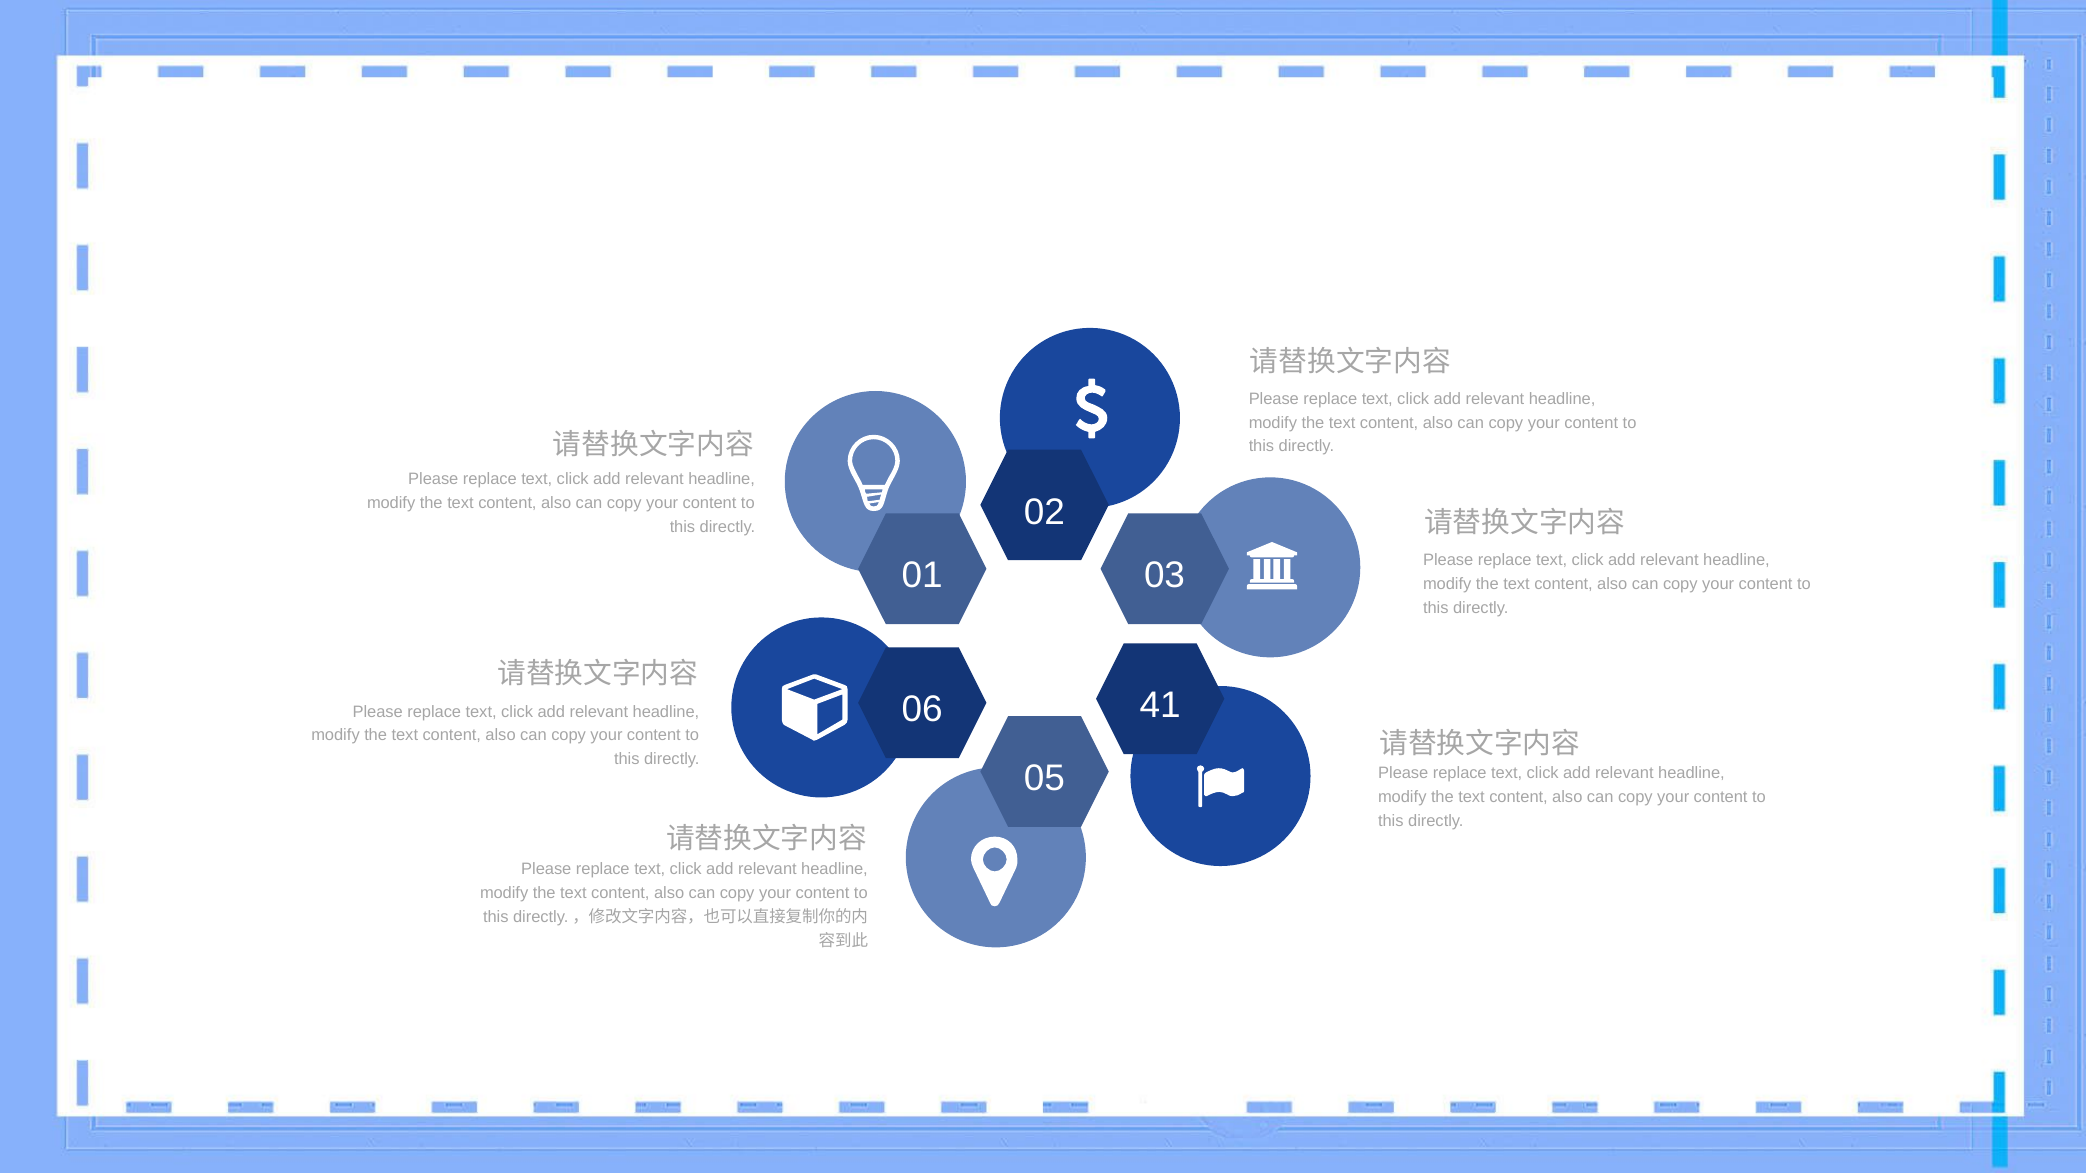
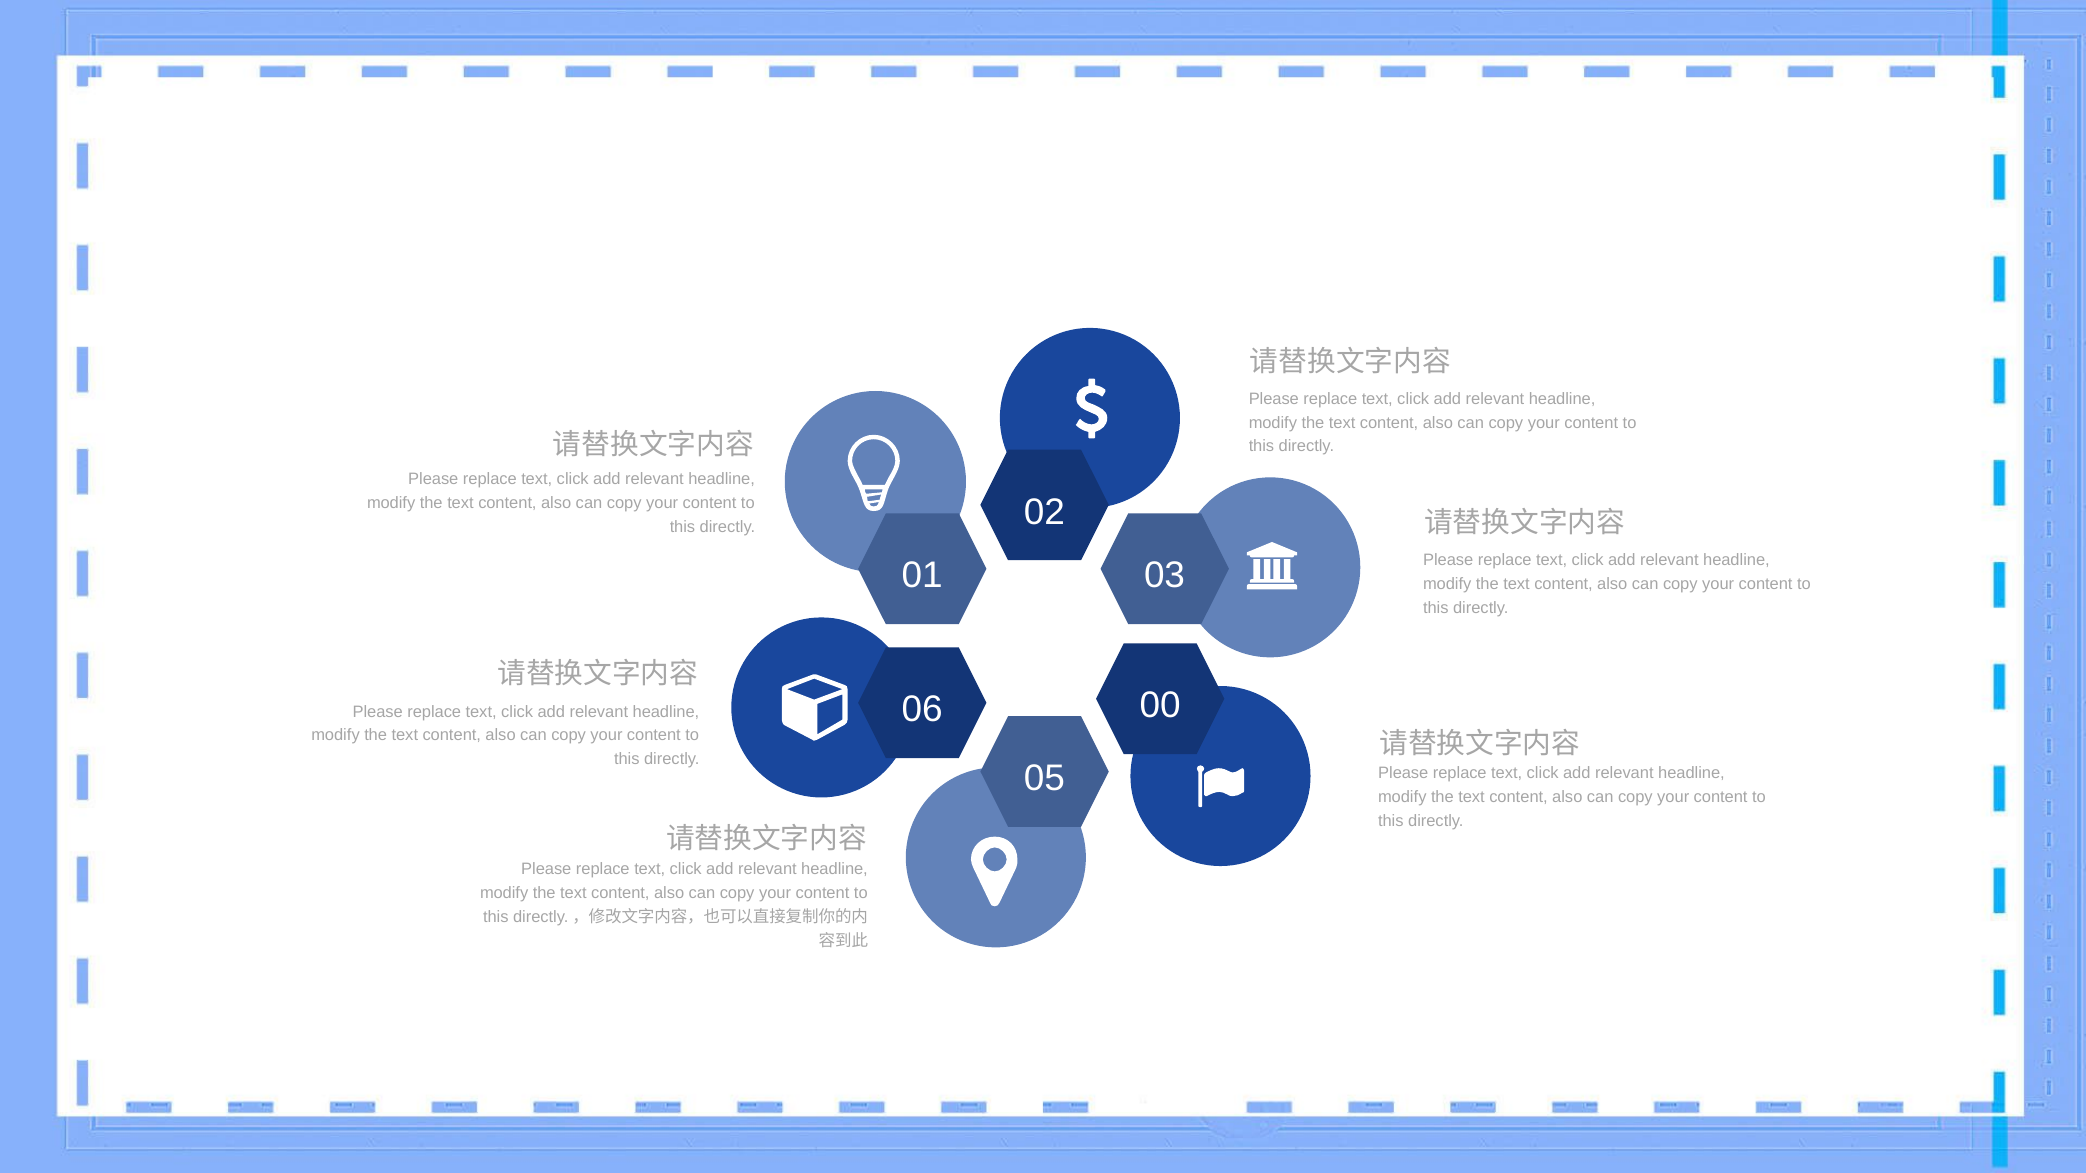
41: 41 -> 00 (1160, 706)
